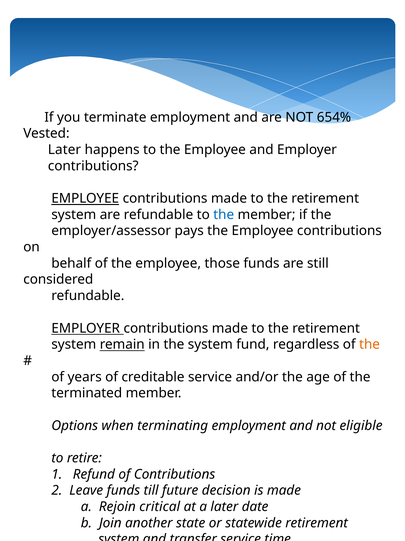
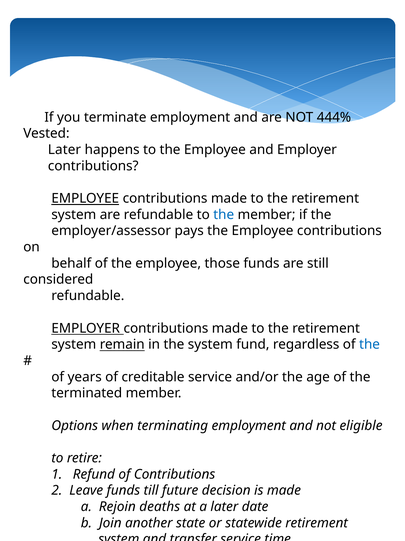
654%: 654% -> 444% (334, 117)
the colour: orange -> blue (370, 344)
critical: critical -> deaths (160, 506)
